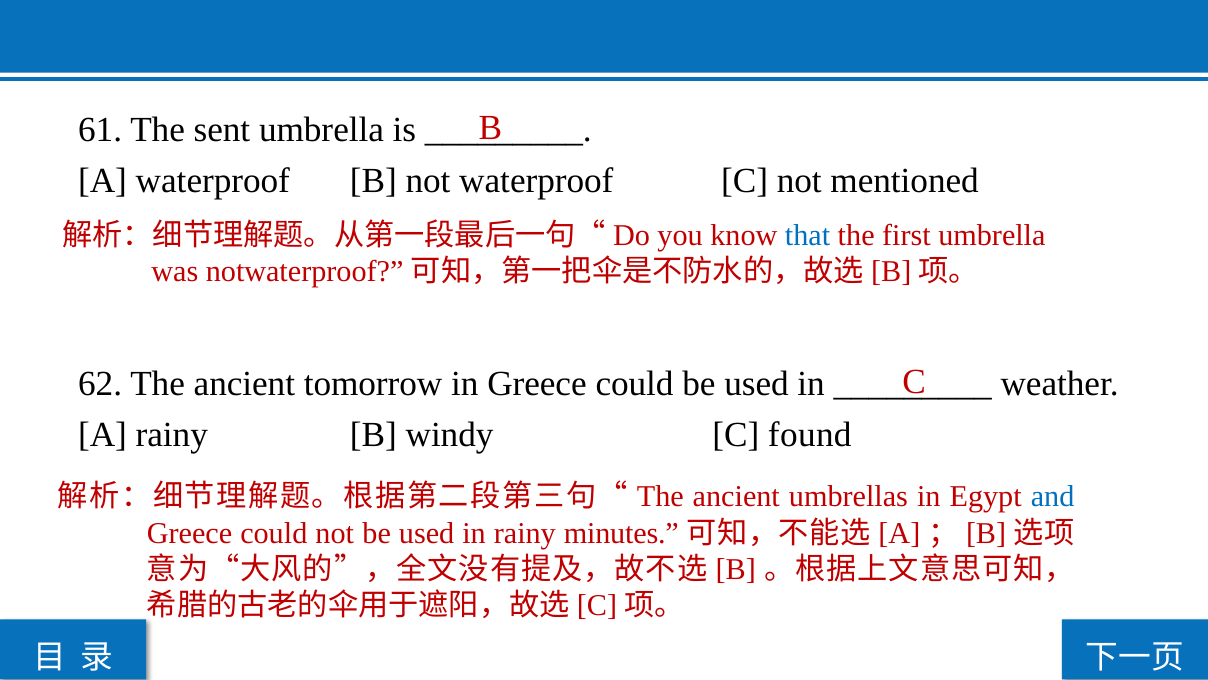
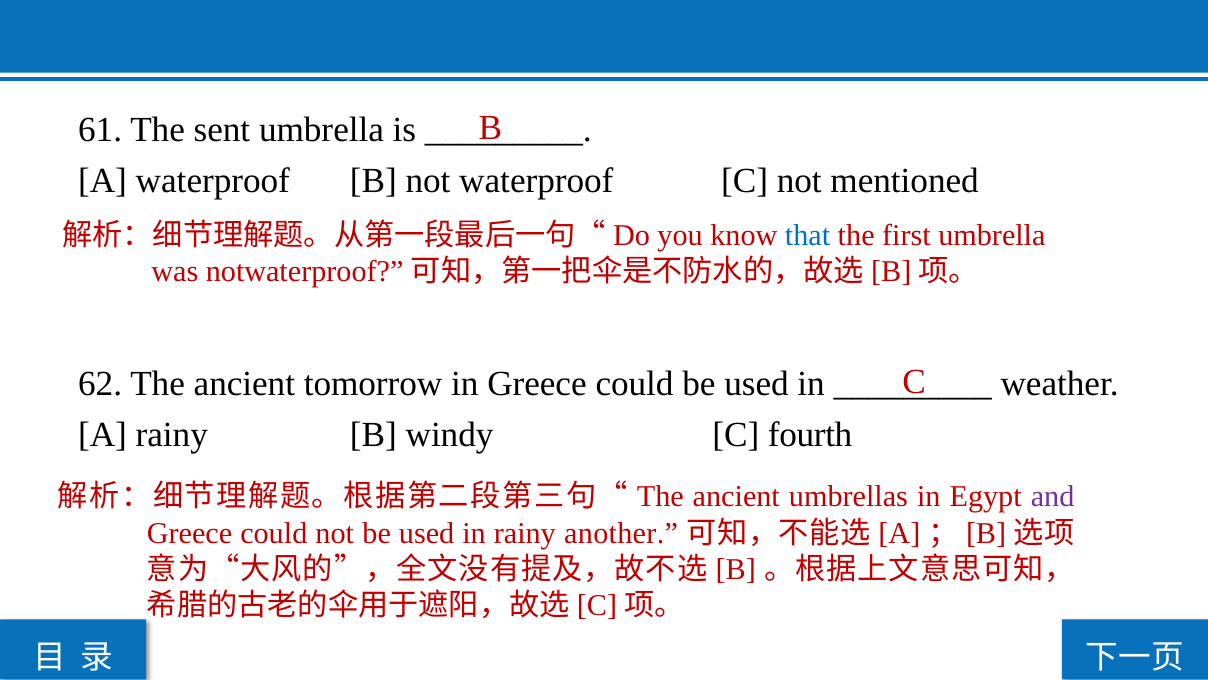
found: found -> fourth (810, 435)
and colour: blue -> purple (1053, 496)
minutes: minutes -> another (621, 533)
